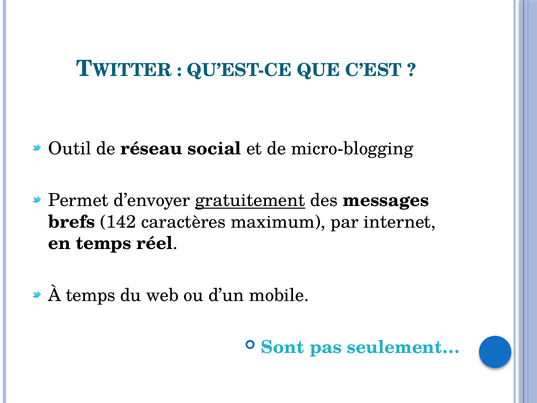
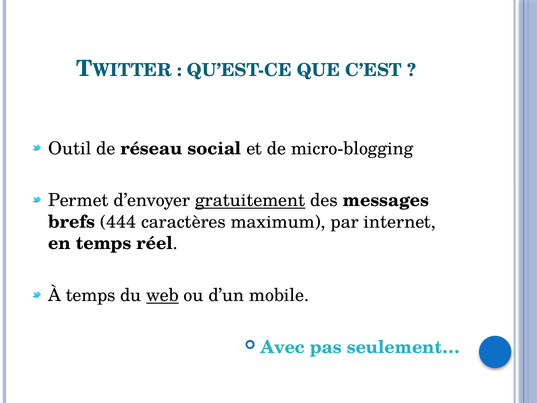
142: 142 -> 444 (118, 222)
web underline: none -> present (162, 295)
Sont: Sont -> Avec (283, 347)
